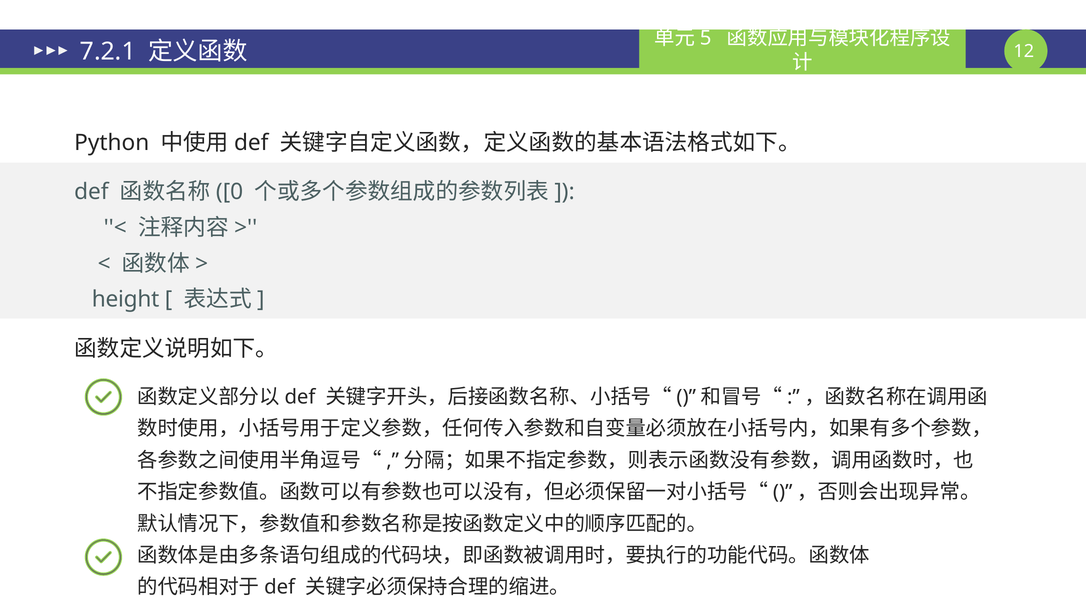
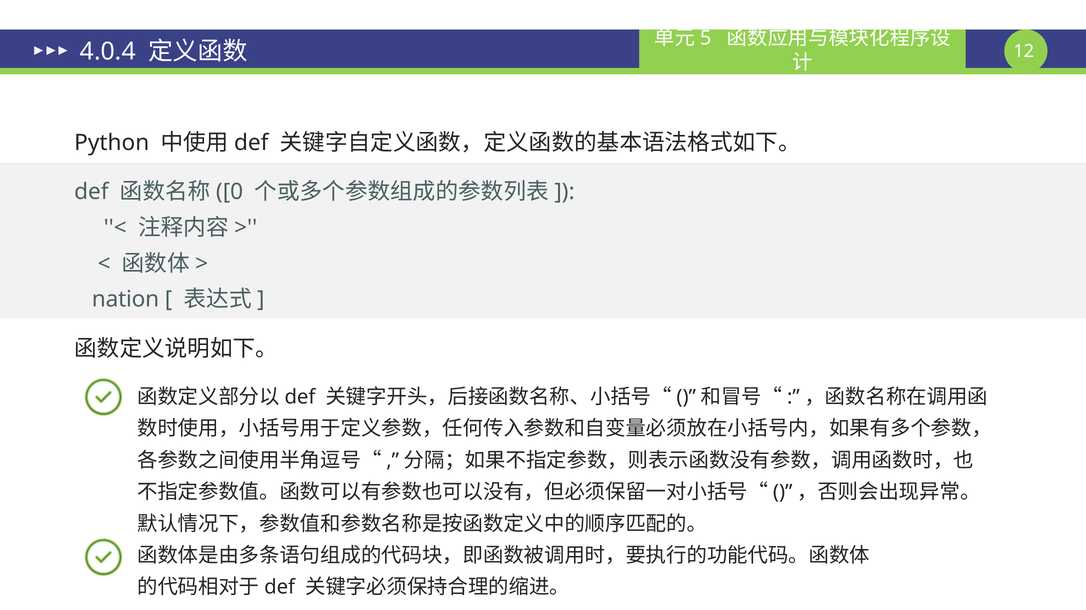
7.2.1: 7.2.1 -> 4.0.4 (108, 52)
height: height -> nation (126, 300)
